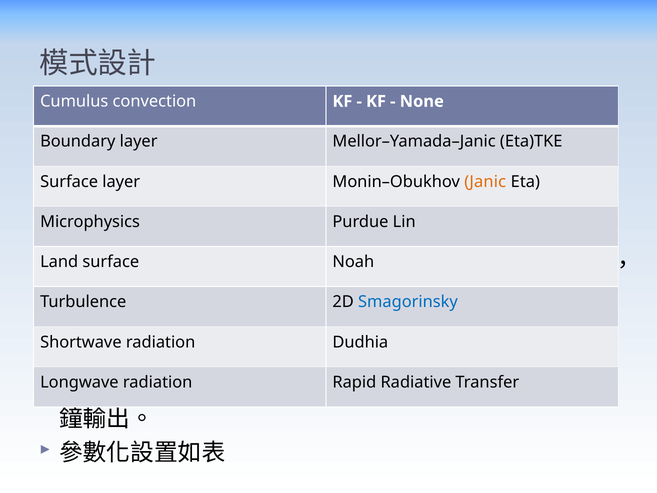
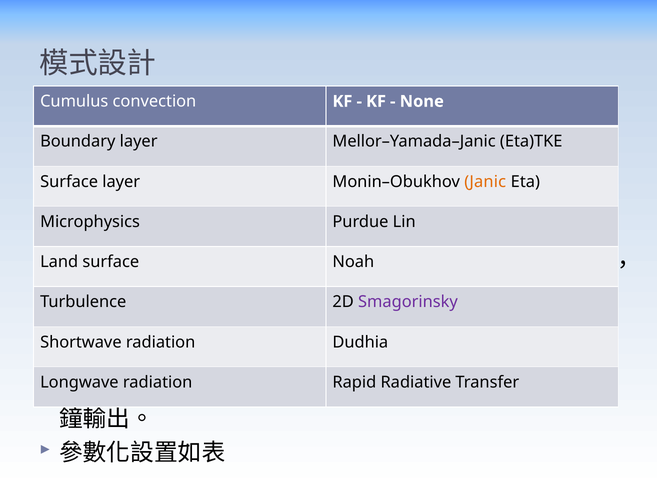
Smagorinsky colour: blue -> purple (408, 302)
